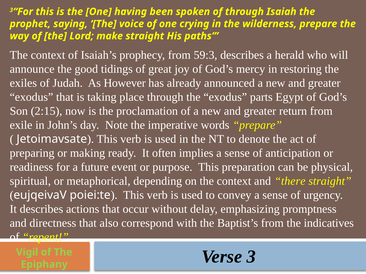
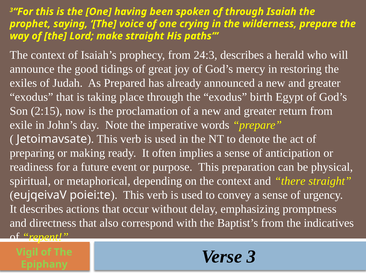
59:3: 59:3 -> 24:3 (206, 55)
However: However -> Prepared (125, 83)
parts: parts -> birth (261, 97)
